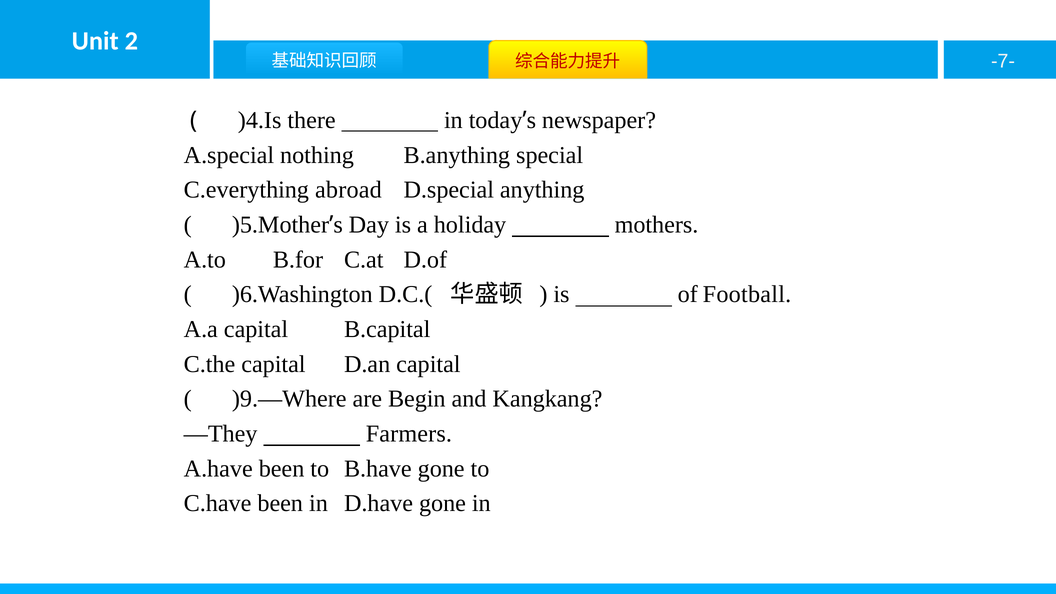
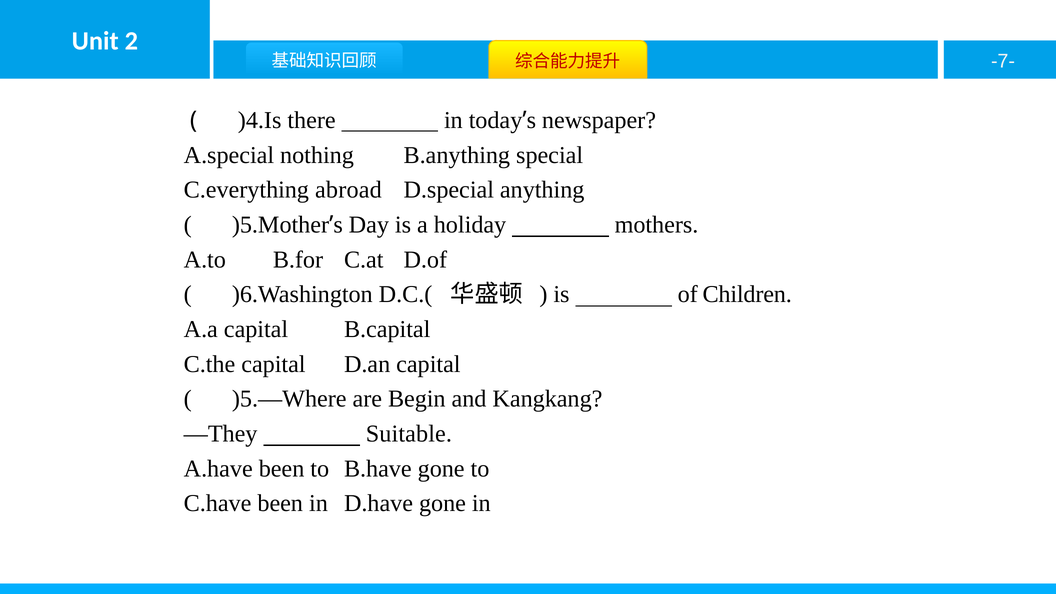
Football: Football -> Children (747, 294)
)9.—Where: )9.—Where -> )5.—Where (289, 399)
Farmers: Farmers -> Suitable (409, 434)
